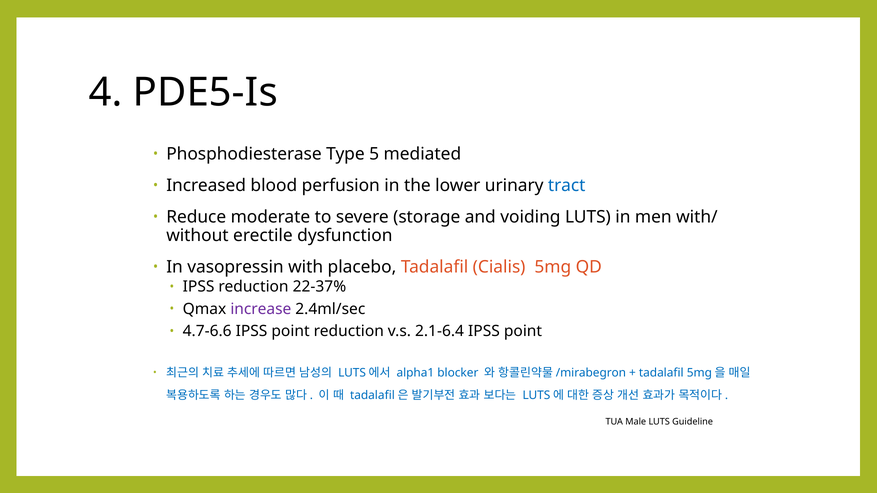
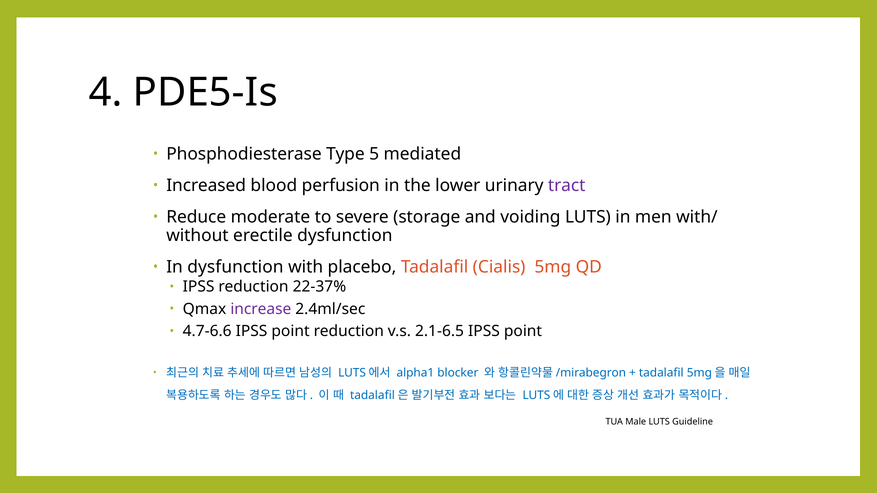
tract colour: blue -> purple (567, 186)
In vasopressin: vasopressin -> dysfunction (235, 267)
2.1-6.4: 2.1-6.4 -> 2.1-6.5 (440, 331)
